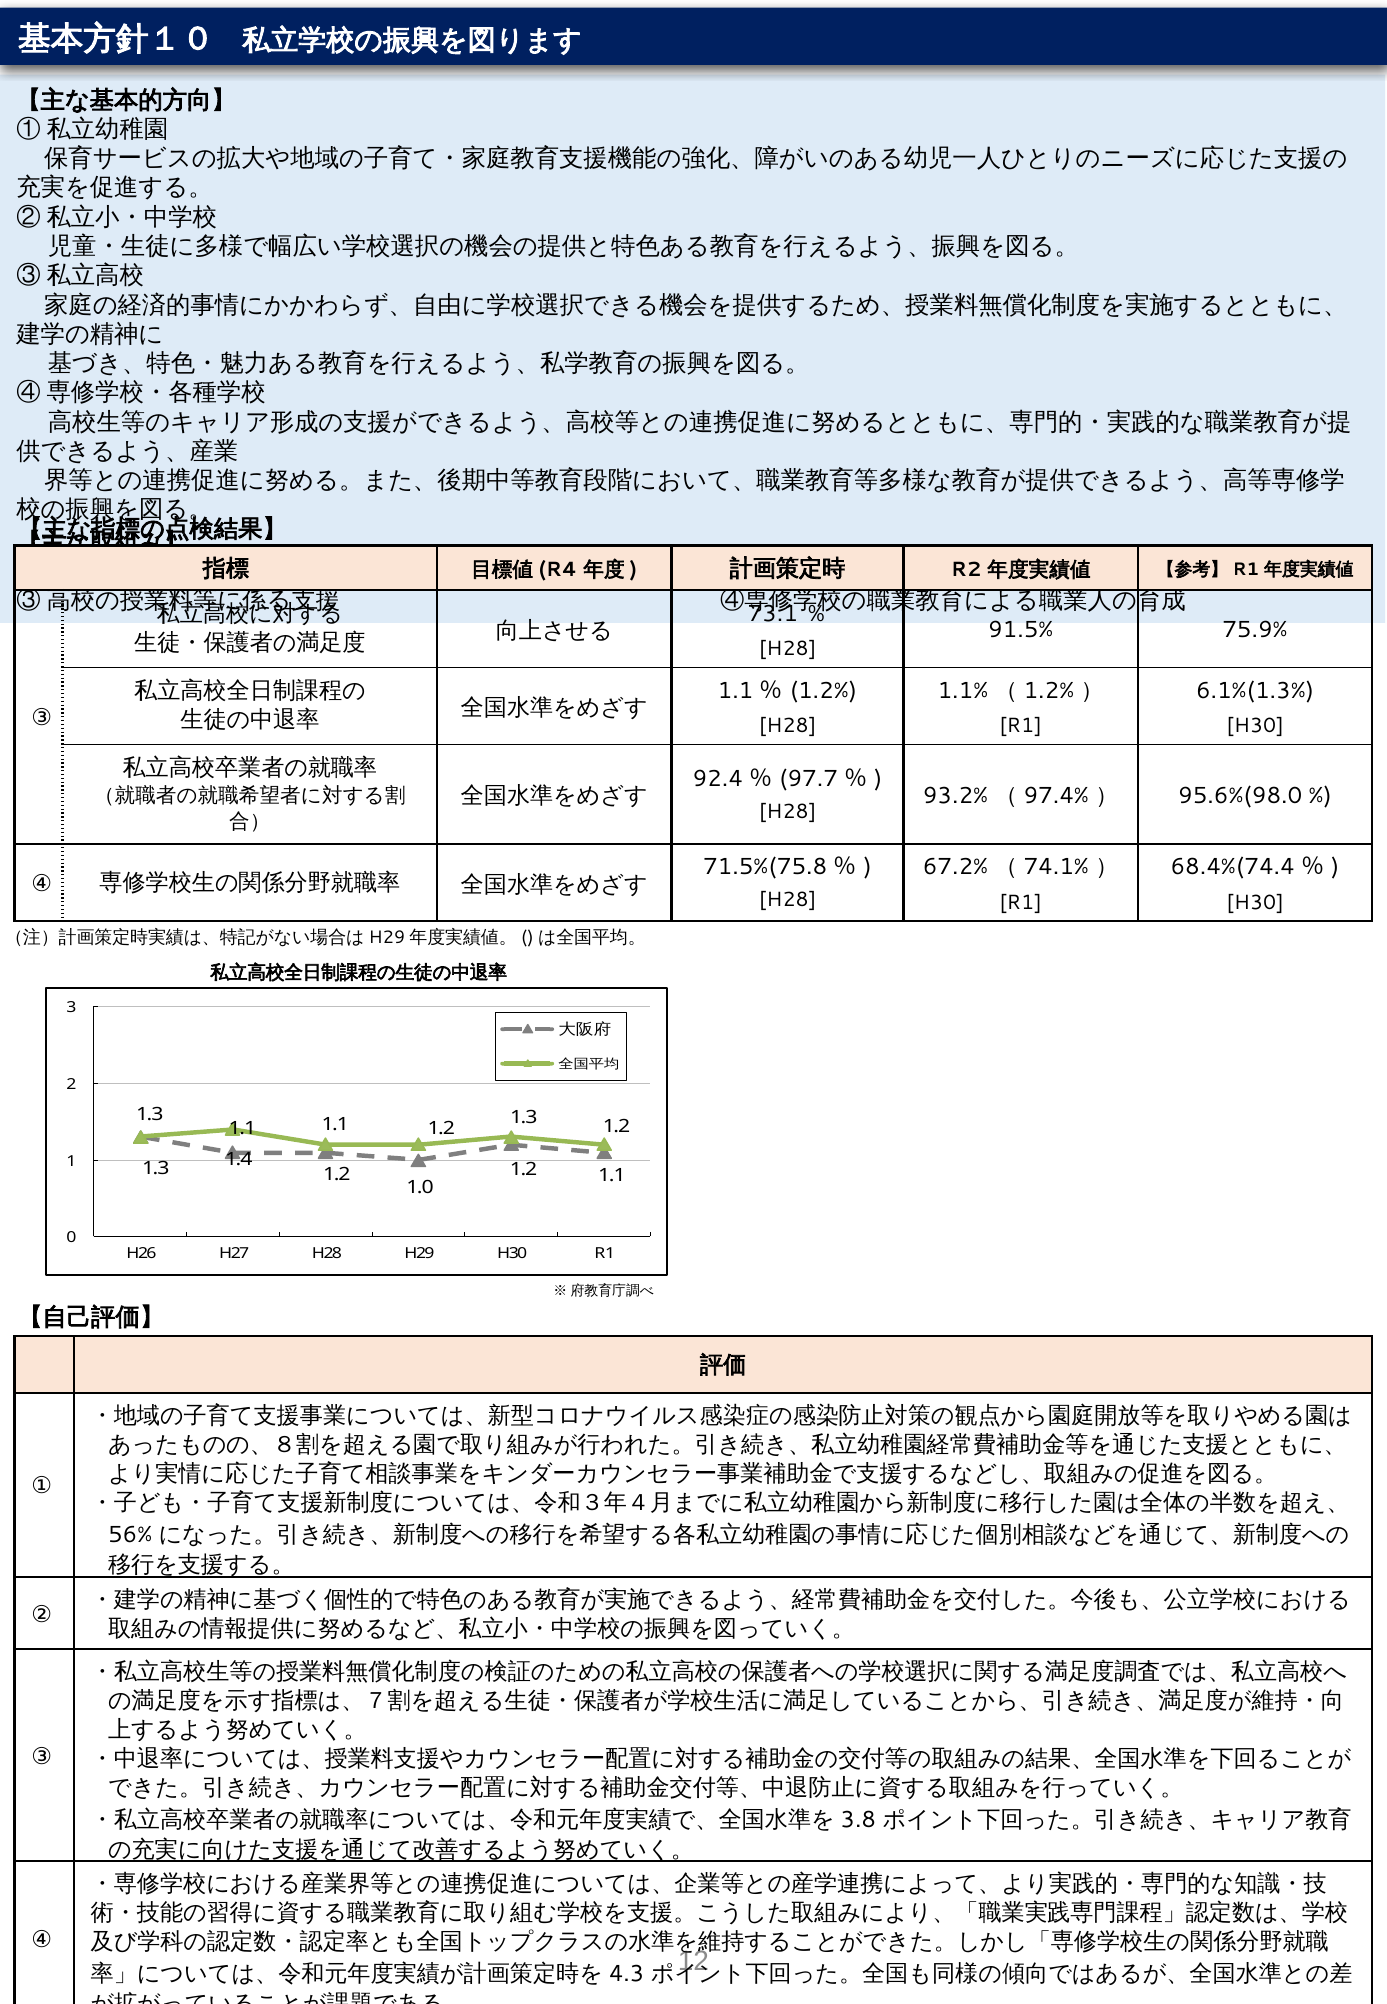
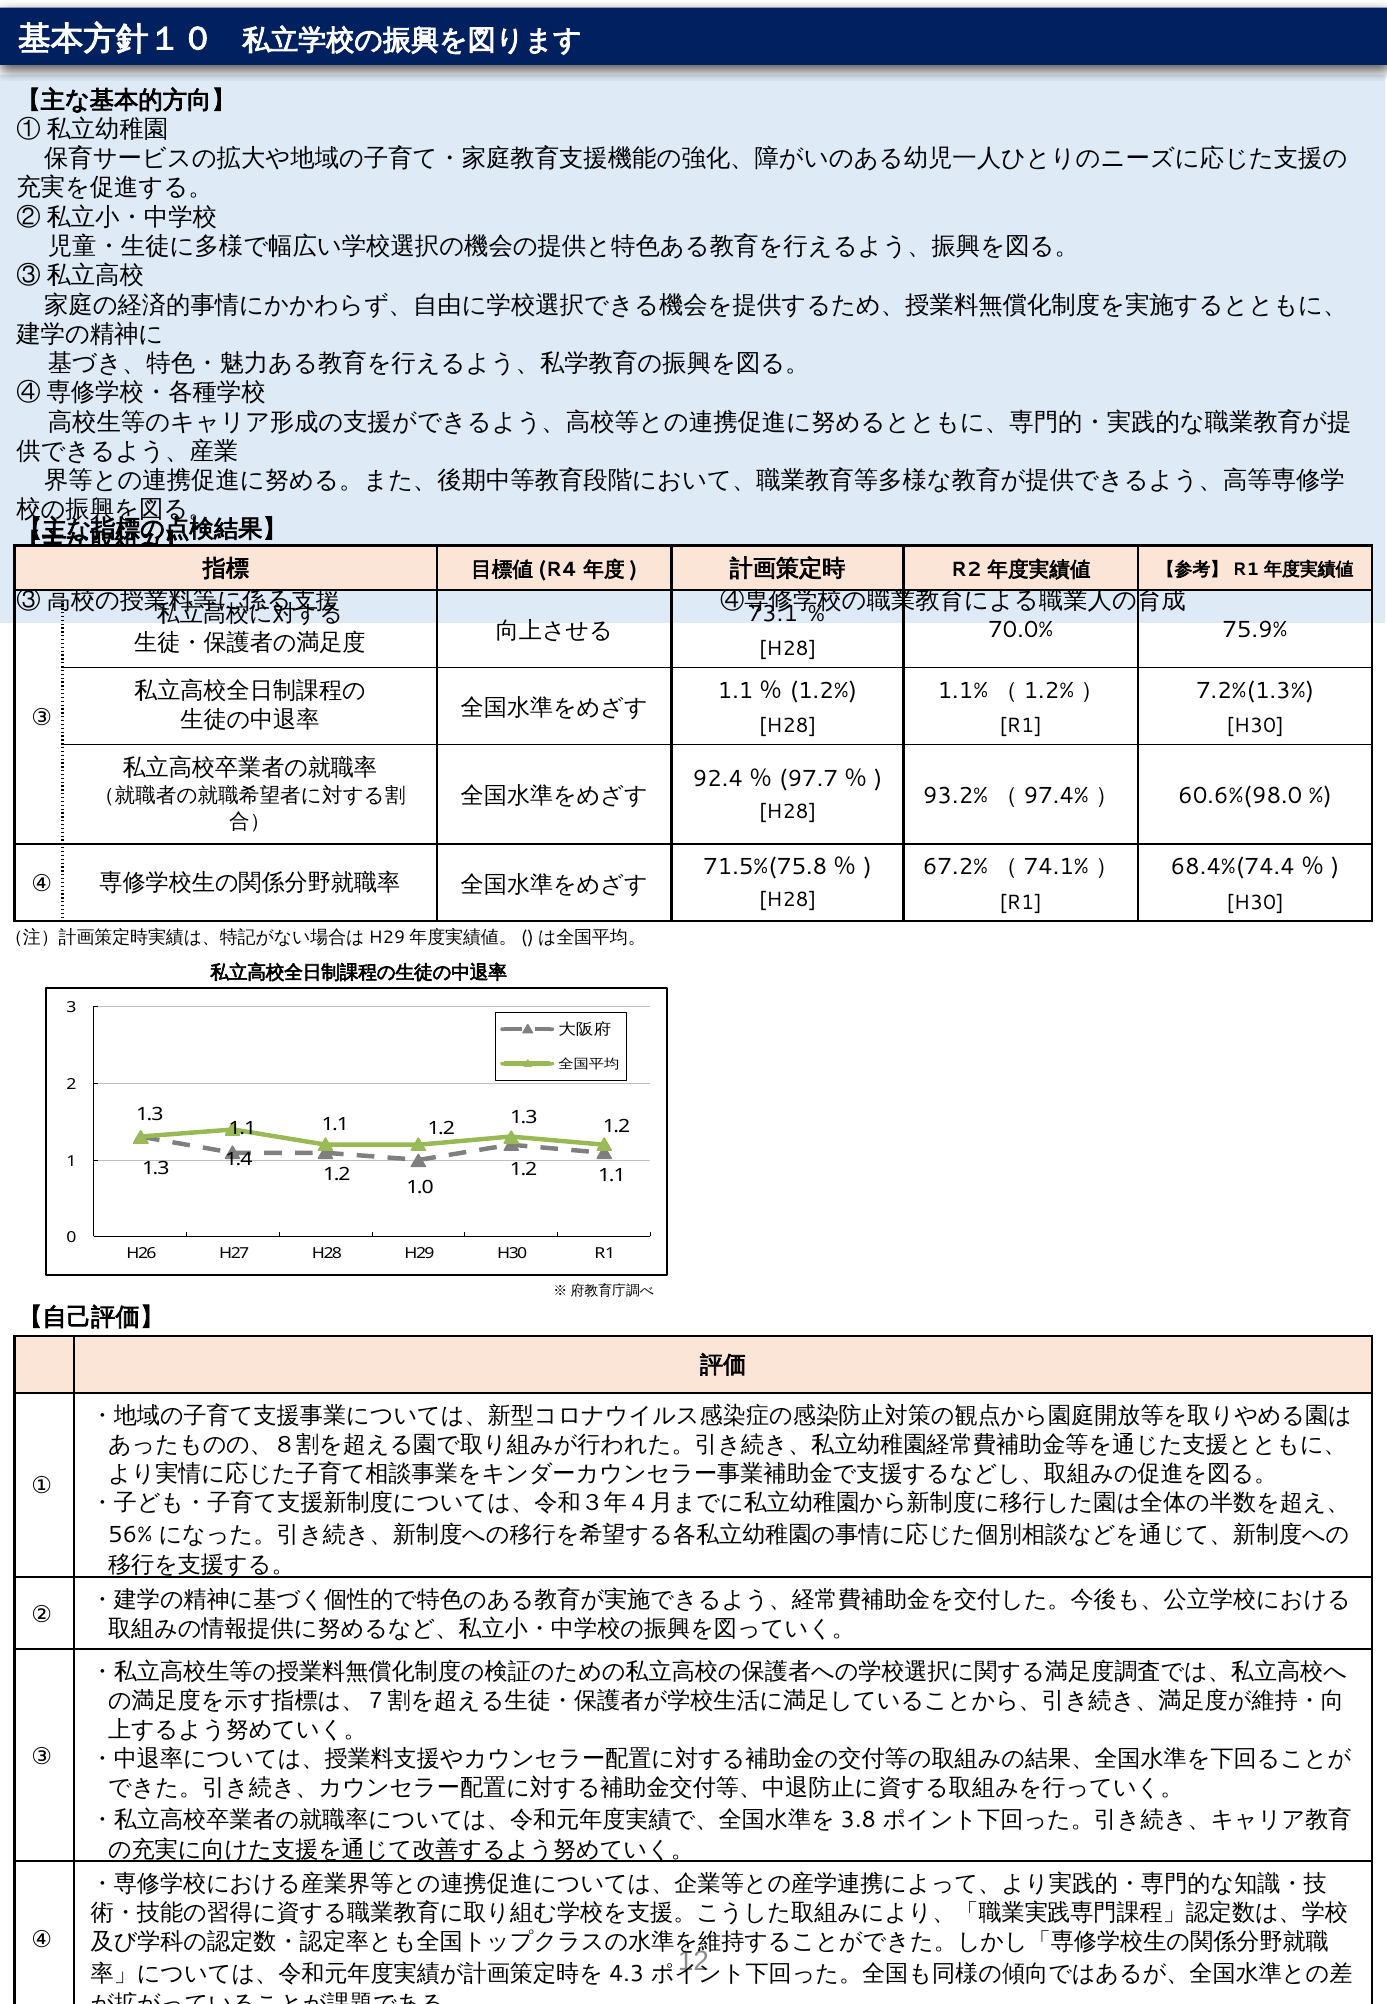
91.5%: 91.5% -> 70.0% (1021, 630)
6.1%(1.3%: 6.1%(1.3% -> 7.2%(1.3% (1255, 690)
95.6%(98.0: 95.6%(98.0 -> 60.6%(98.0 (1240, 795)
